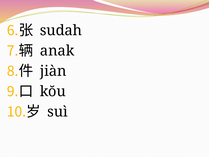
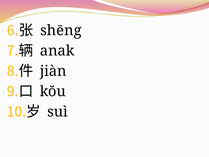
sudah: sudah -> shēng (61, 30)
